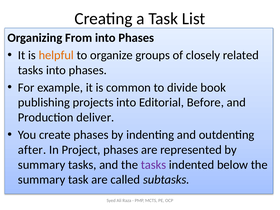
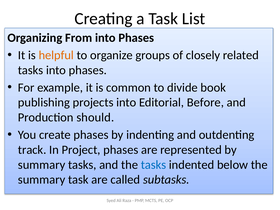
deliver: deliver -> should (95, 117)
after: after -> track (32, 150)
tasks colour: purple -> blue (153, 165)
